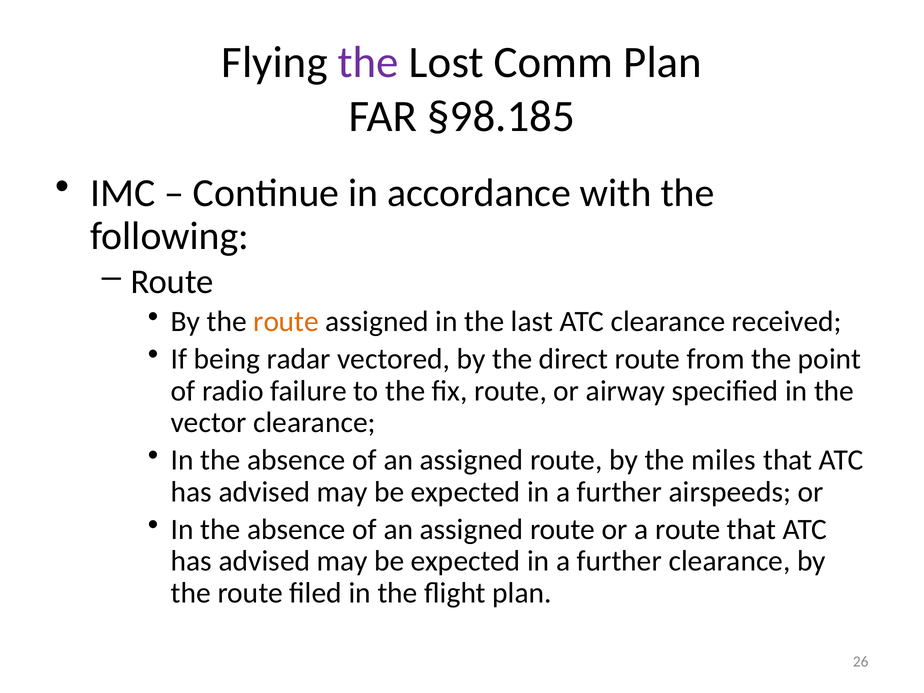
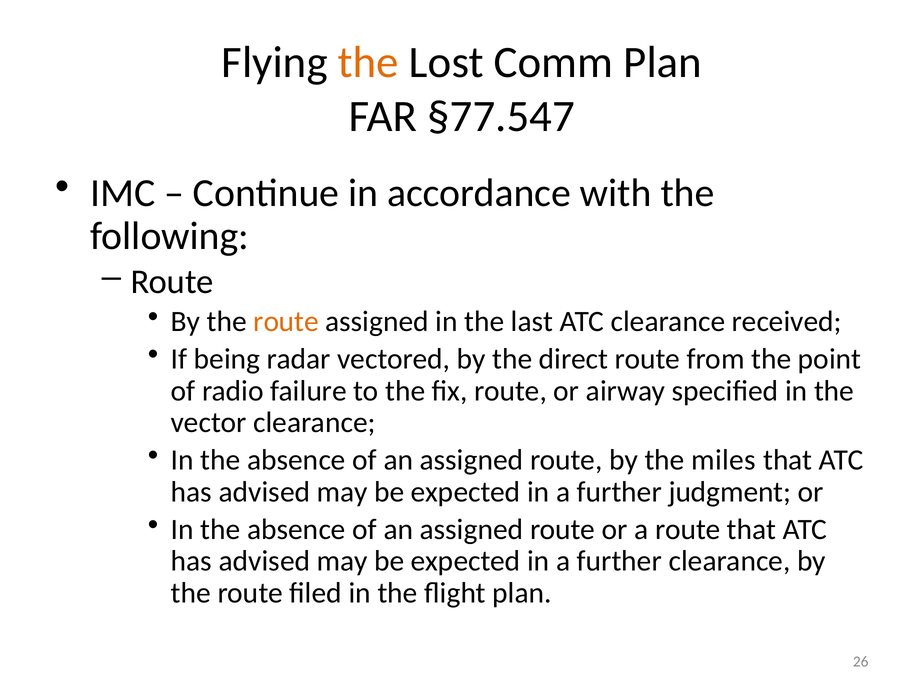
the colour: purple -> orange (368, 62)
§98.185: §98.185 -> §77.547 (501, 116)
airspeeds: airspeeds -> judgment (730, 492)
